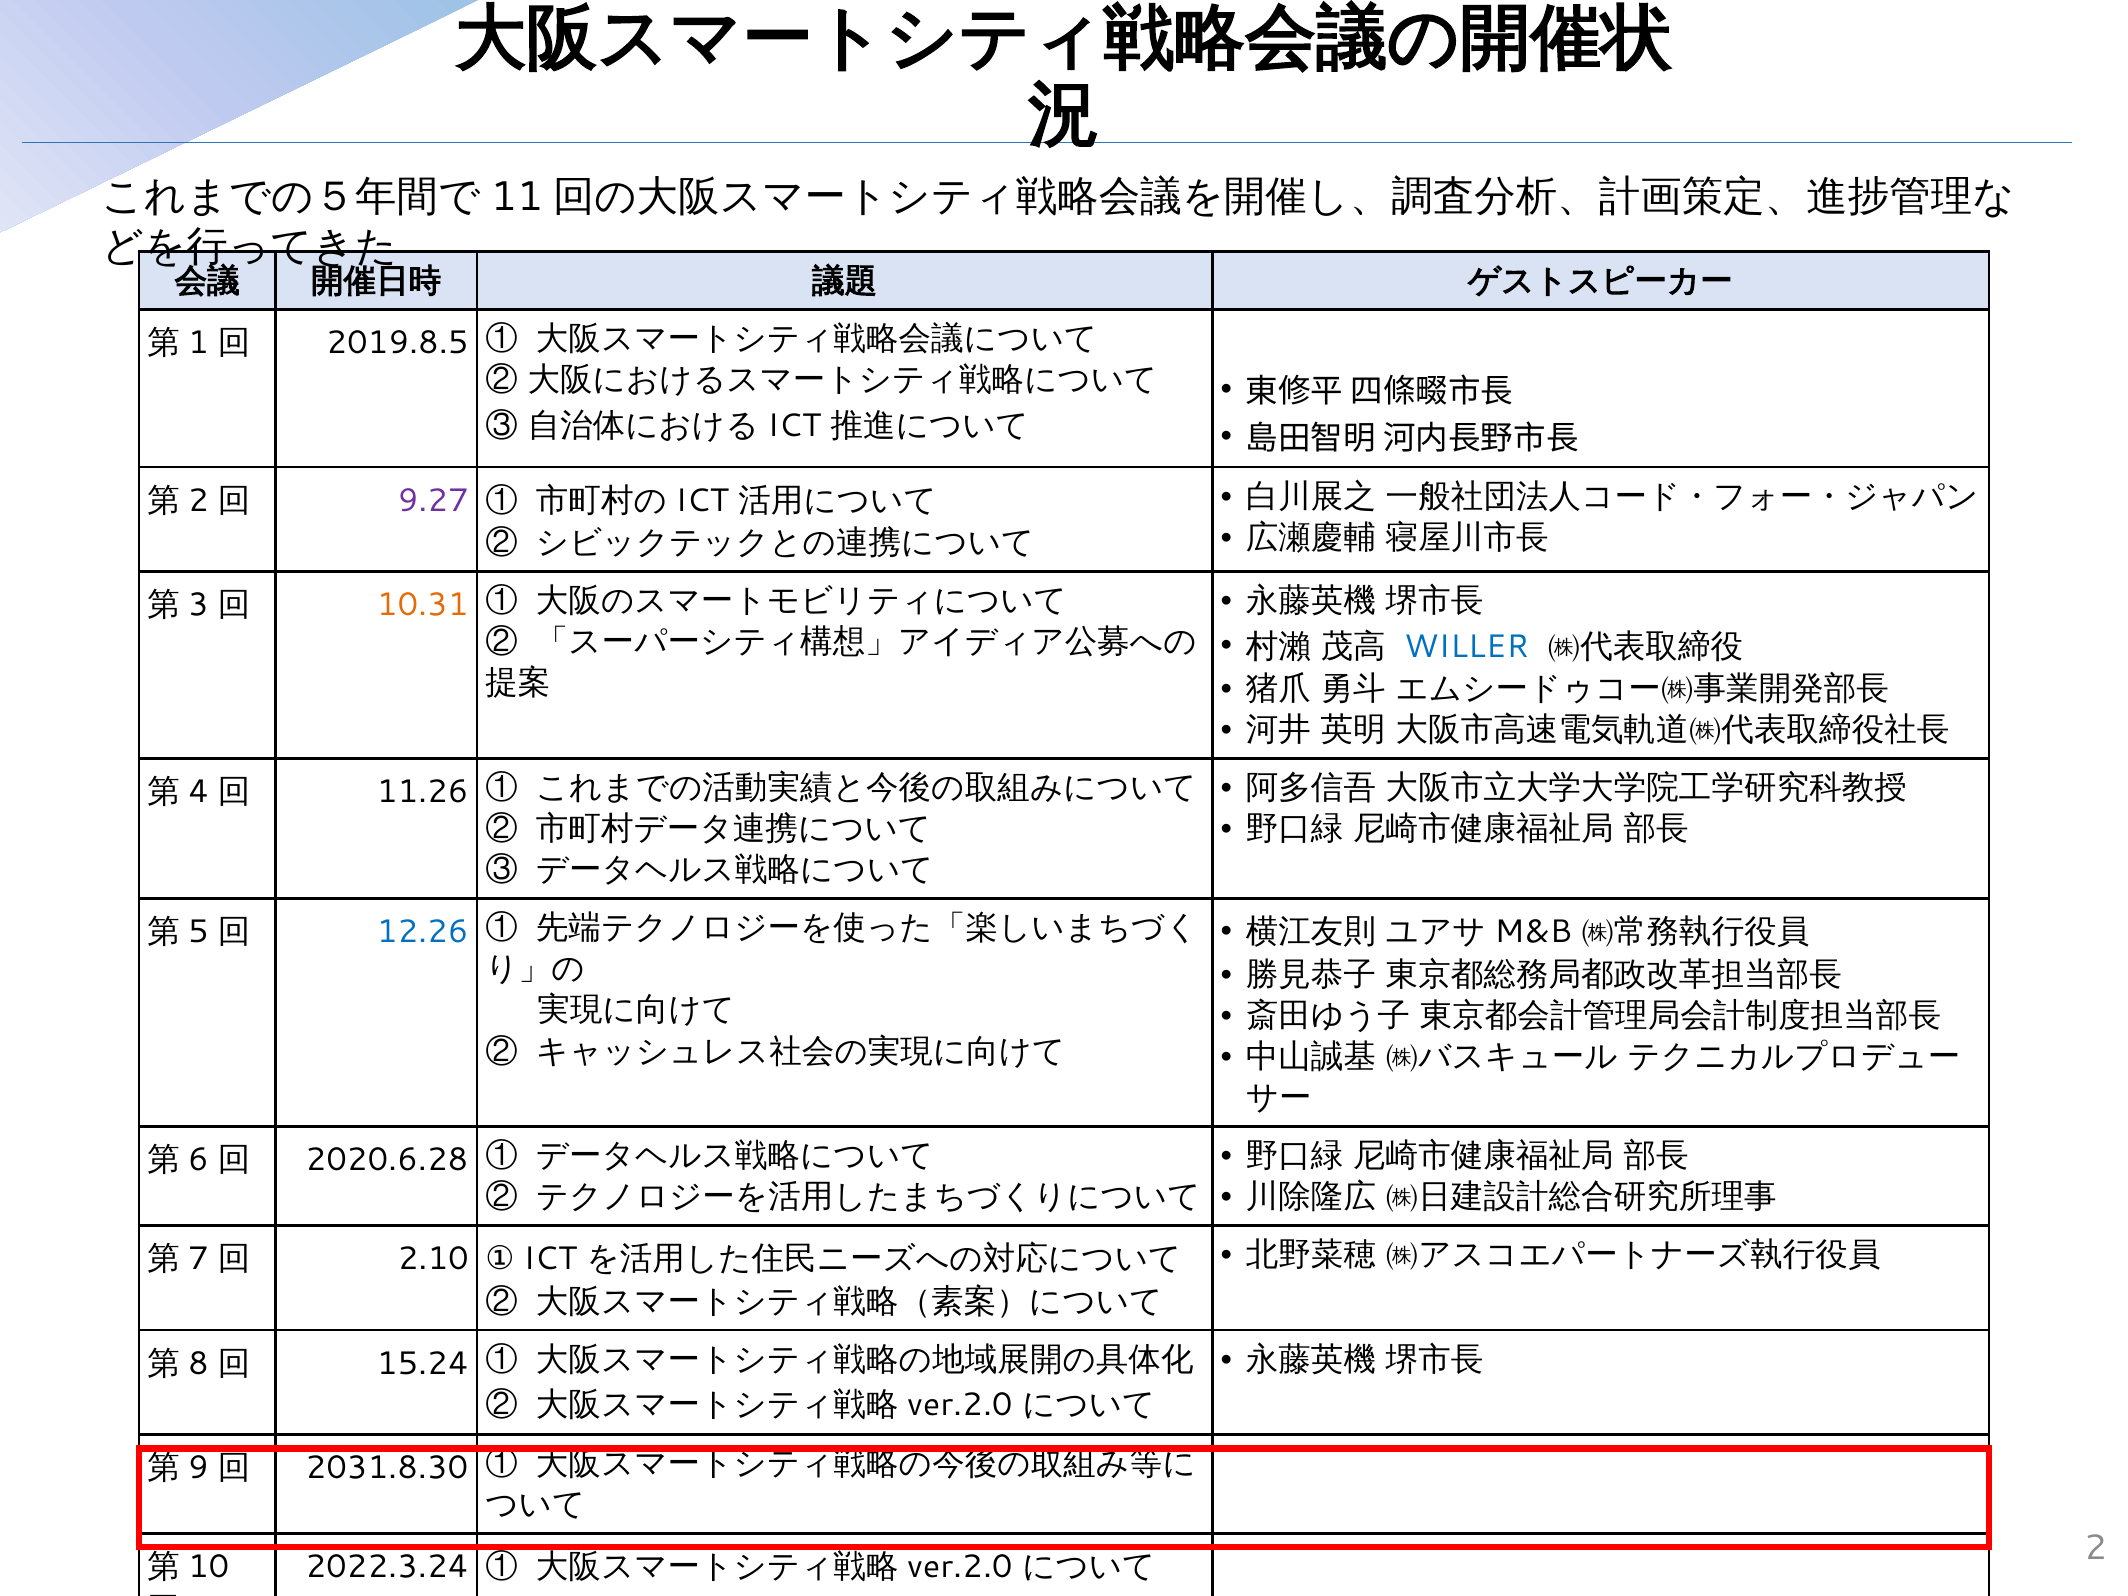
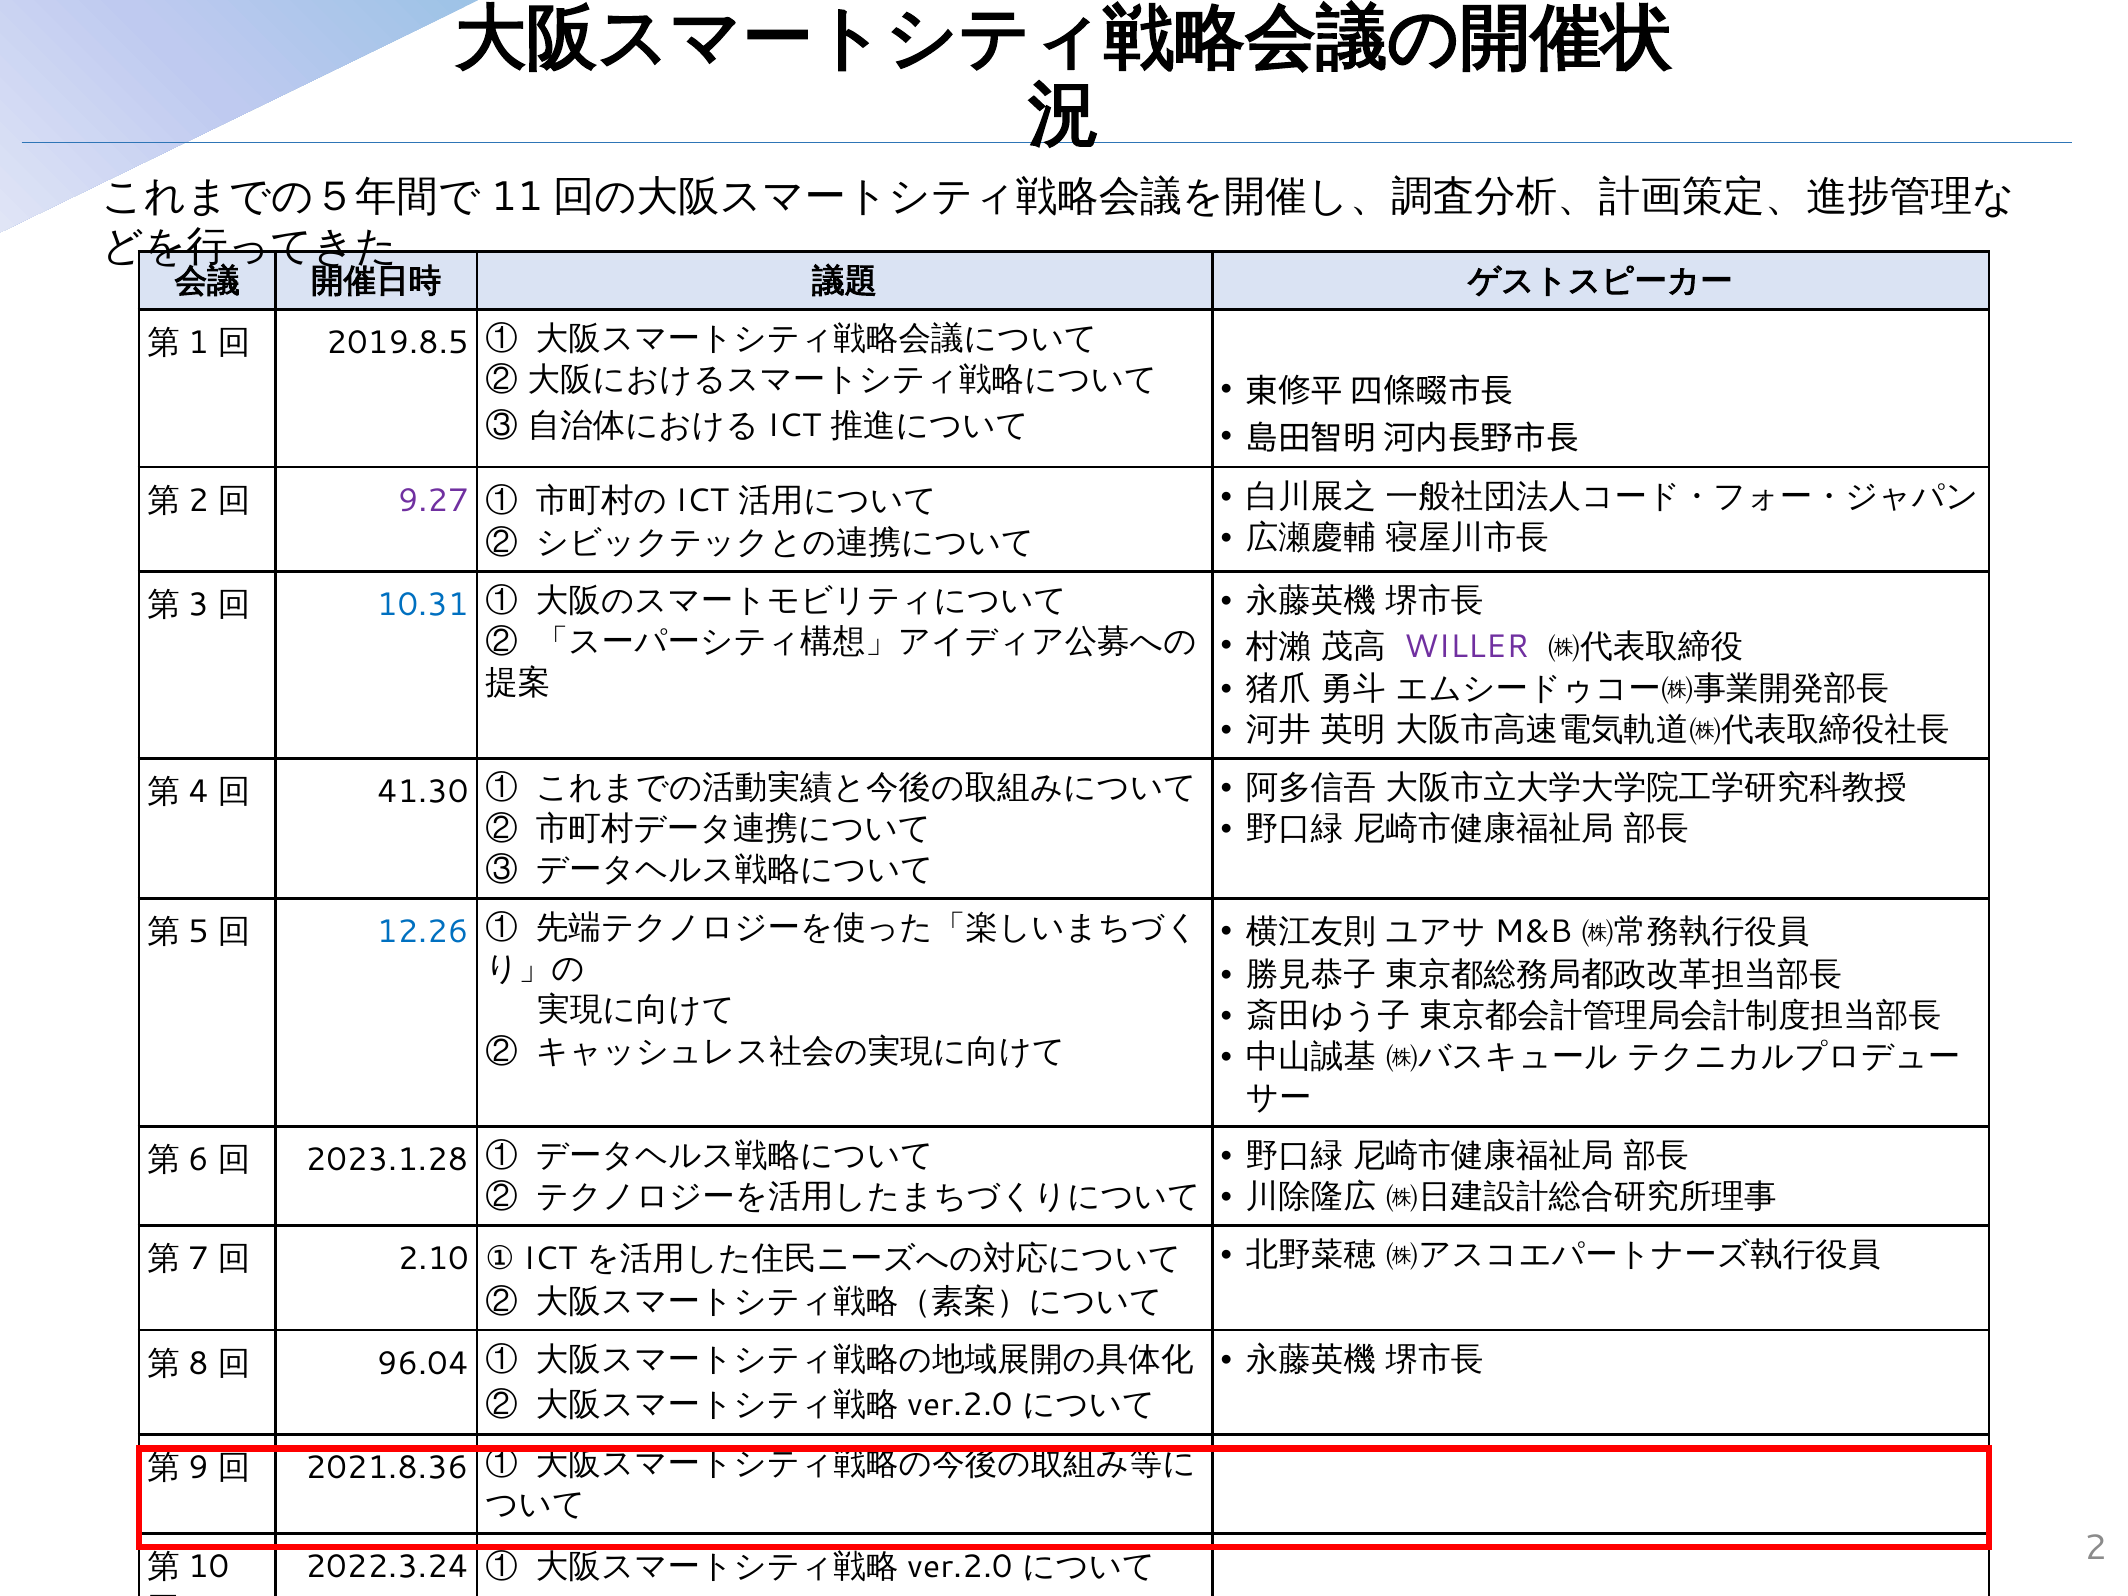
10.31 colour: orange -> blue (423, 605)
WILLER colour: blue -> purple (1467, 646)
11.26: 11.26 -> 41.30 (423, 792)
2020.6.28: 2020.6.28 -> 2023.1.28 (387, 1160)
15.24: 15.24 -> 96.04 (423, 1364)
2031.8.30: 2031.8.30 -> 2021.8.36 (387, 1468)
